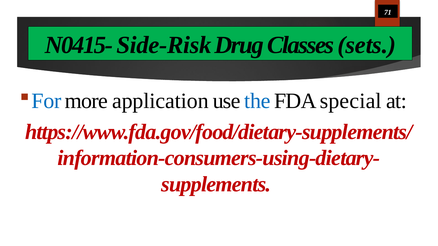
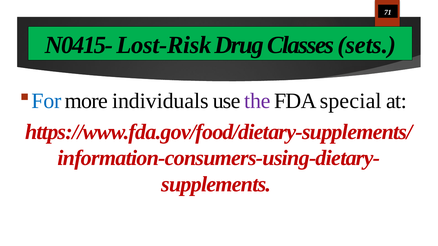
Side-Risk: Side-Risk -> Lost-Risk (164, 45)
application: application -> individuals (160, 101)
the colour: blue -> purple (257, 101)
